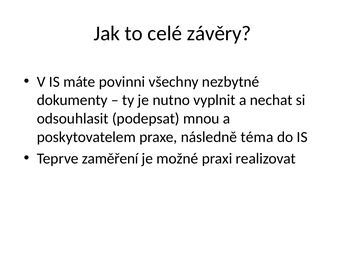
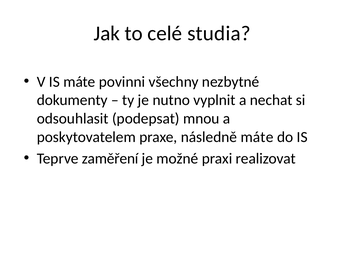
závěry: závěry -> studia (219, 33)
následně téma: téma -> máte (257, 137)
